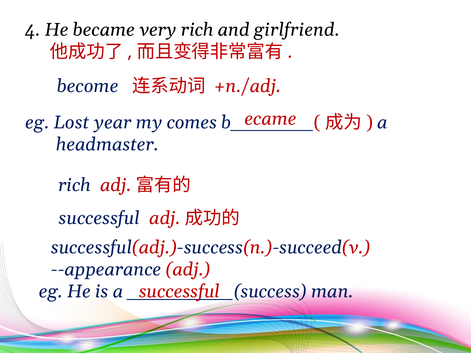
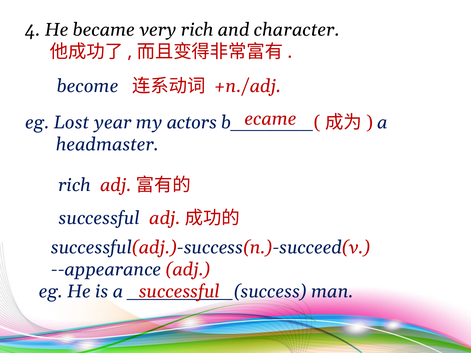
girlfriend: girlfriend -> character (297, 30)
comes: comes -> actors (192, 123)
